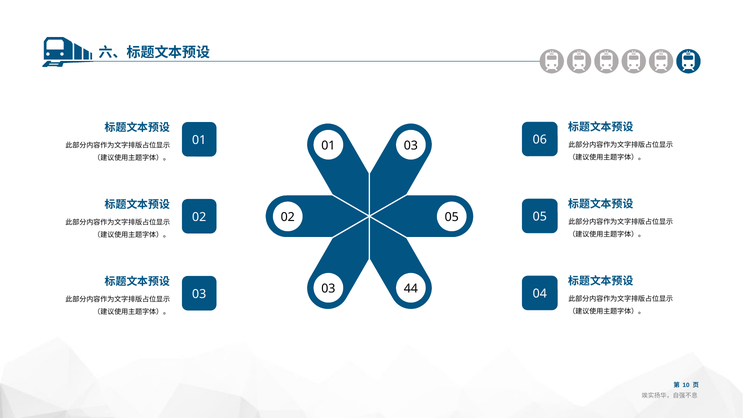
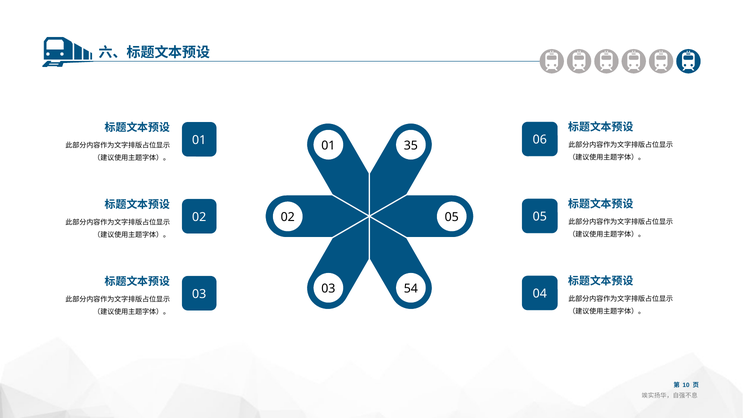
01 03: 03 -> 35 (411, 146)
44: 44 -> 54 (411, 289)
